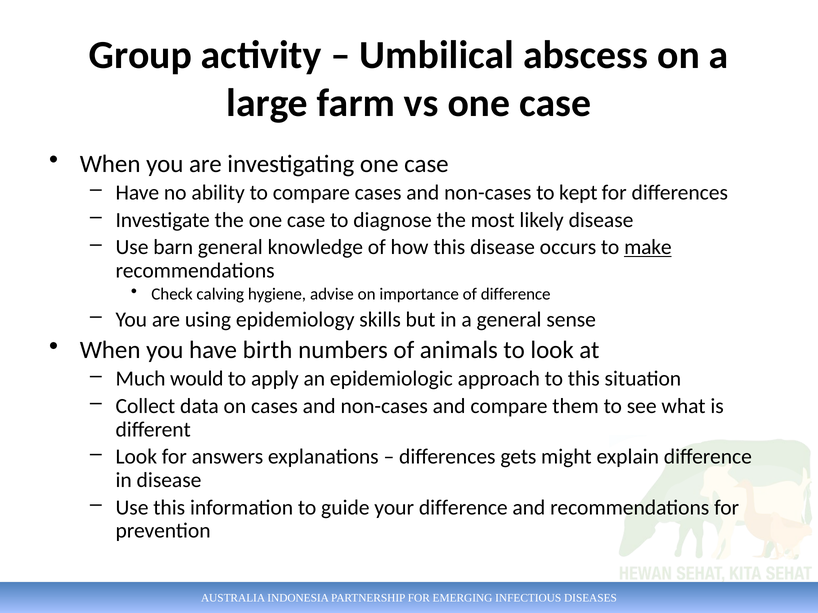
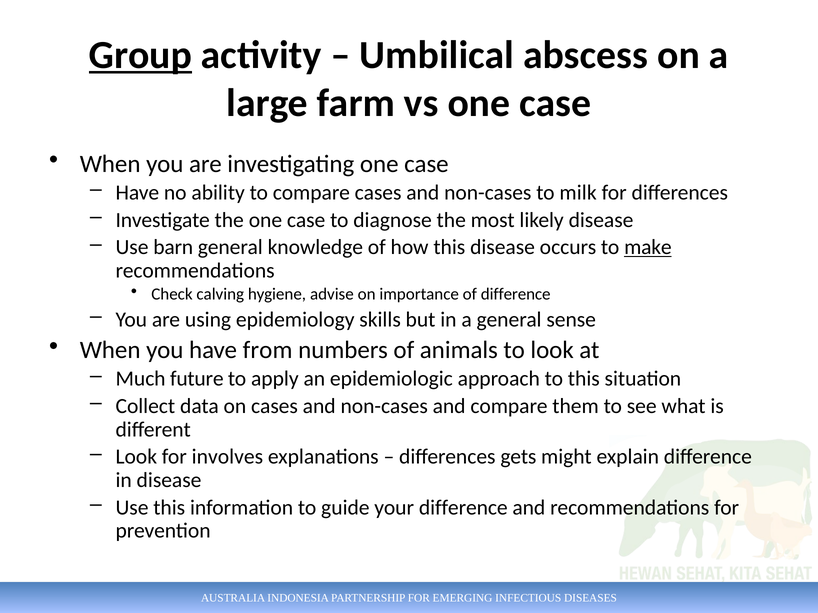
Group underline: none -> present (140, 55)
kept: kept -> milk (578, 193)
birth: birth -> from (268, 350)
would: would -> future (197, 379)
answers: answers -> involves (227, 457)
